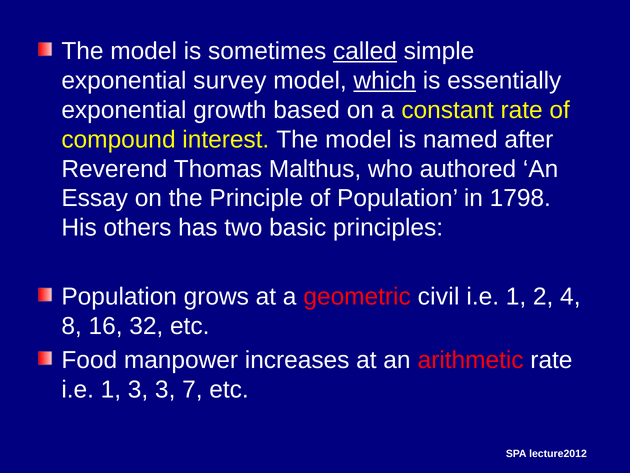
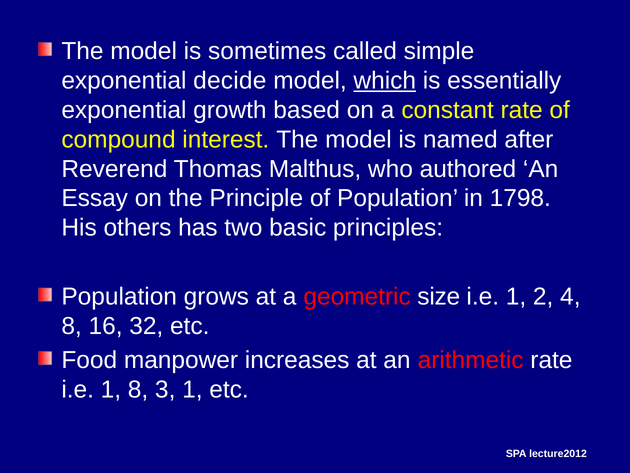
called underline: present -> none (365, 51)
survey: survey -> decide (230, 80)
civil: civil -> size (439, 296)
1 3: 3 -> 8 (138, 389)
3 7: 7 -> 1 (192, 389)
